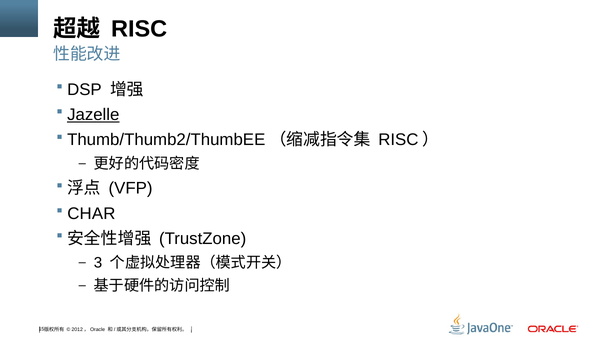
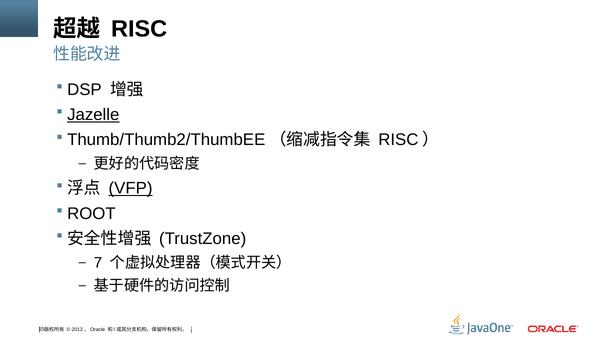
VFP underline: none -> present (131, 188)
CHAR: CHAR -> ROOT (91, 214)
3: 3 -> 7 (98, 263)
